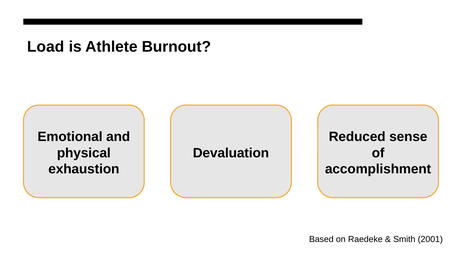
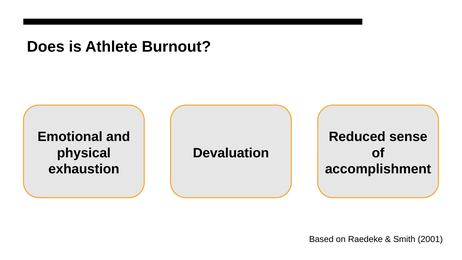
Load: Load -> Does (46, 47)
